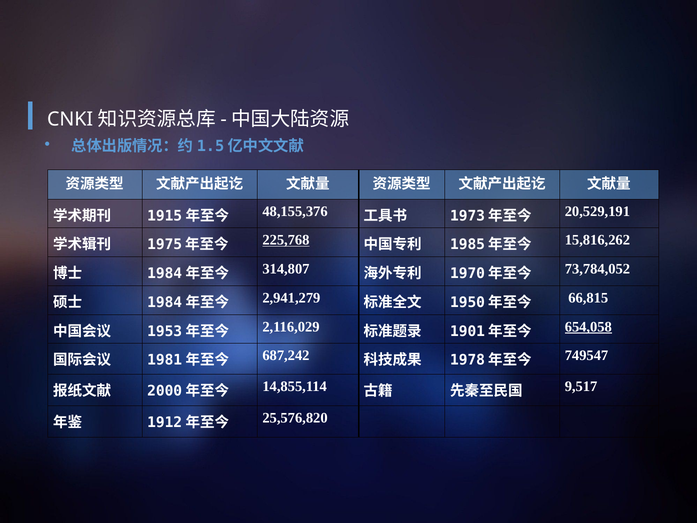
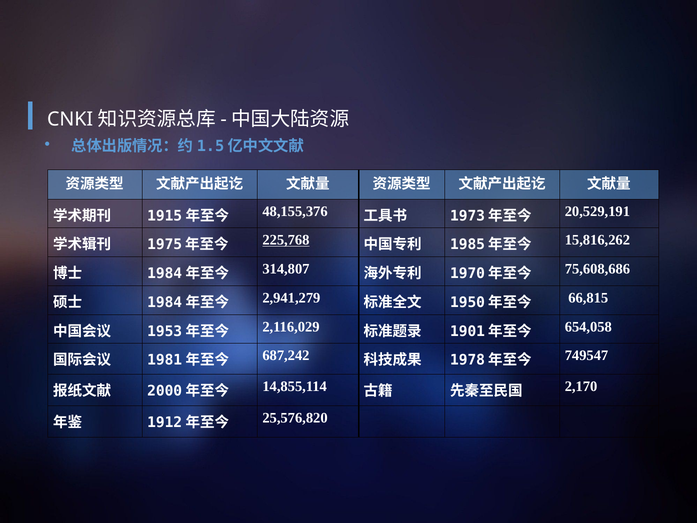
73,784,052: 73,784,052 -> 75,608,686 (597, 269)
654,058 underline: present -> none (588, 327)
9,517: 9,517 -> 2,170 (581, 386)
